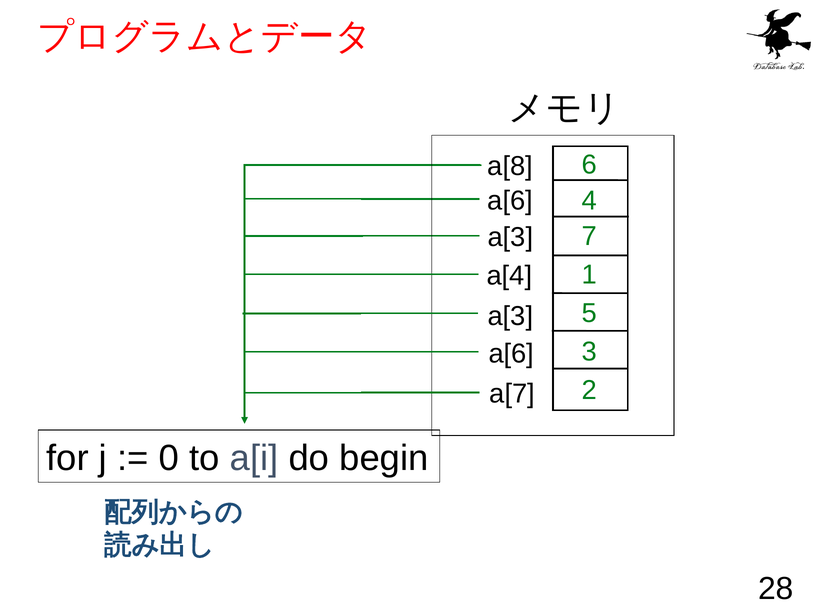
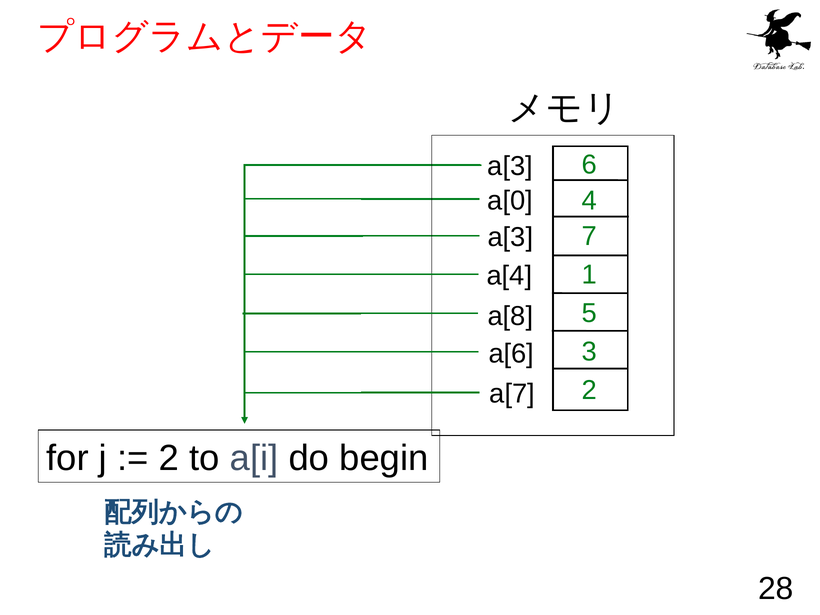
a[8: a[8 -> a[3 (510, 166)
a[6: a[6 -> a[0 (510, 201)
a[3: a[3 -> a[8 (510, 316)
0: 0 -> 2 (169, 458)
